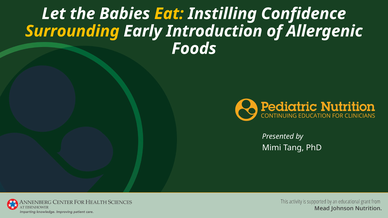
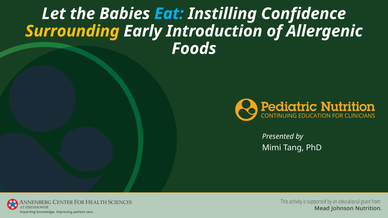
Eat colour: yellow -> light blue (169, 14)
